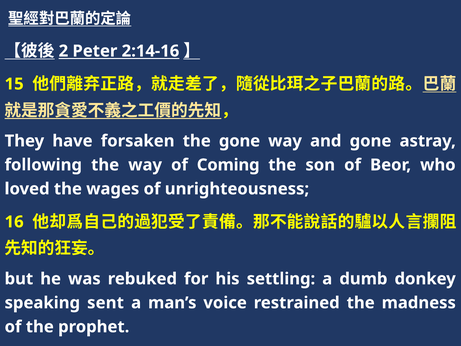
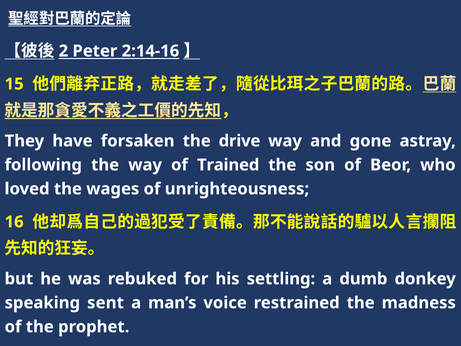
the gone: gone -> drive (240, 141)
Coming: Coming -> Trained (228, 165)
